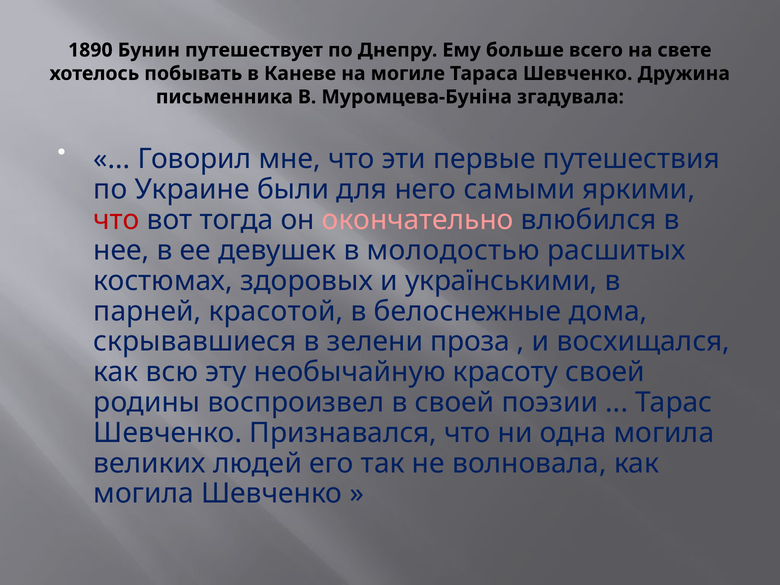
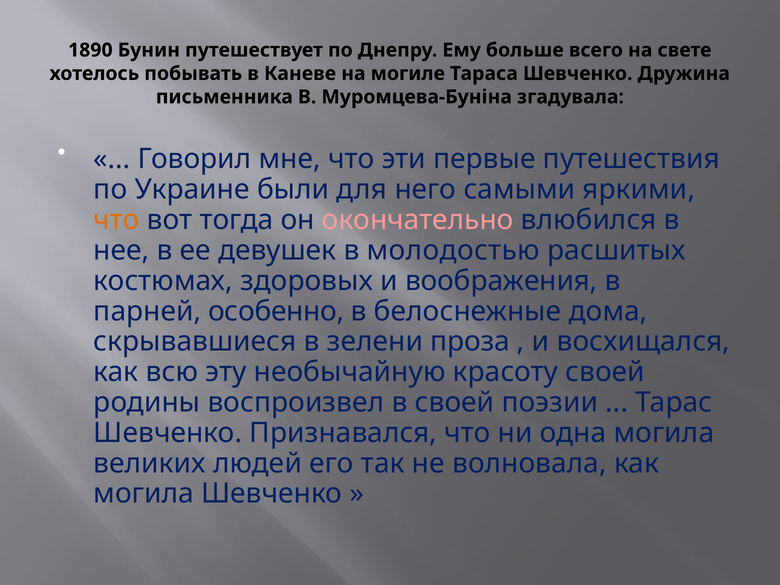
что colour: red -> orange (117, 220)
українськими: українськими -> воображения (501, 281)
красотой: красотой -> особенно (276, 311)
